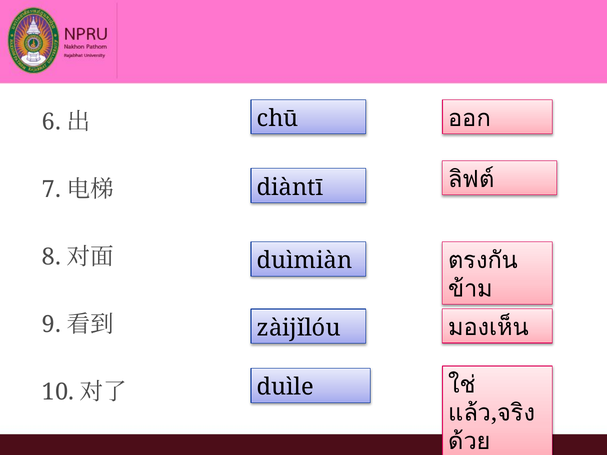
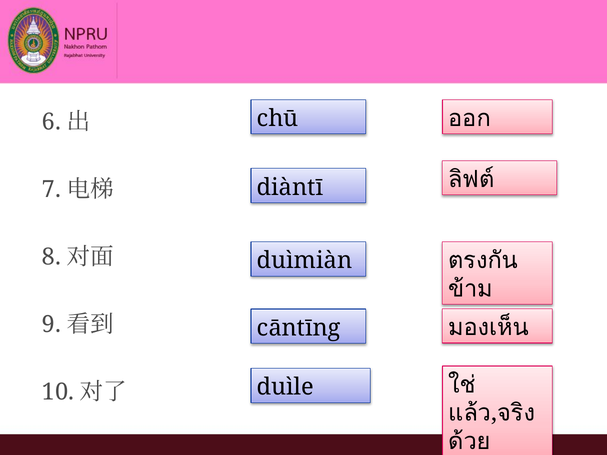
zàijǐlóu: zàijǐlóu -> cāntīng (299, 328)
